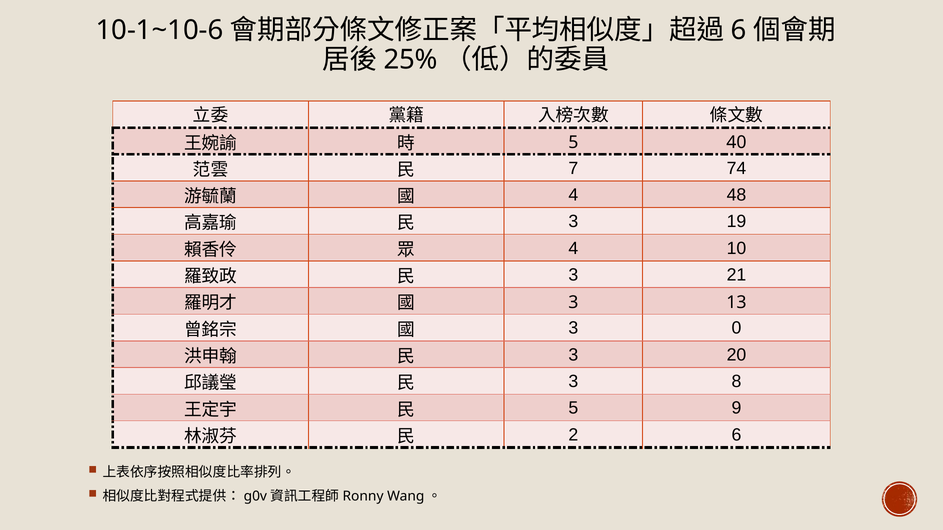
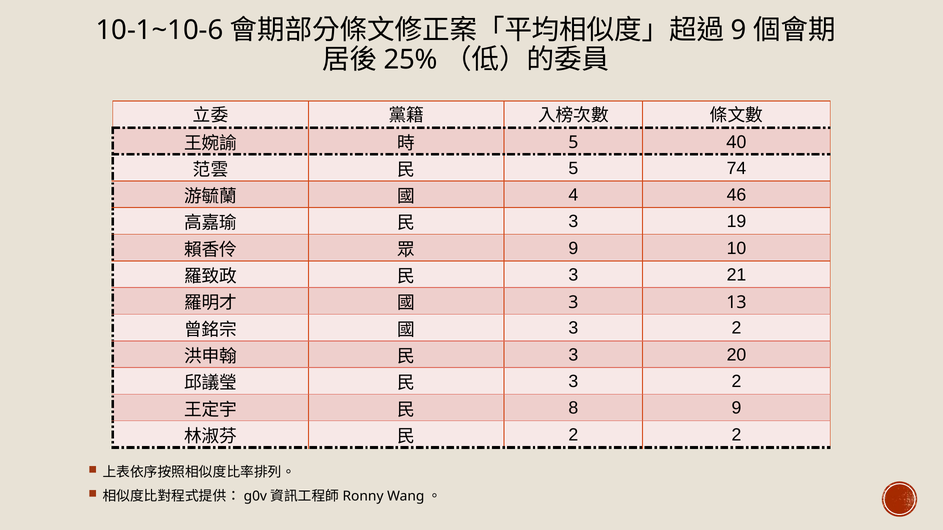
6: 6 -> 9 (739, 30)
7: 7 -> 5 (573, 168)
48: 48 -> 46 (736, 195)
4: 4 -> 9 (573, 248)
0: 0 -> 2 (736, 328)
8: 8 -> 2 (736, 382)
5: 5 -> 8 (573, 408)
2 6: 6 -> 2 (736, 435)
